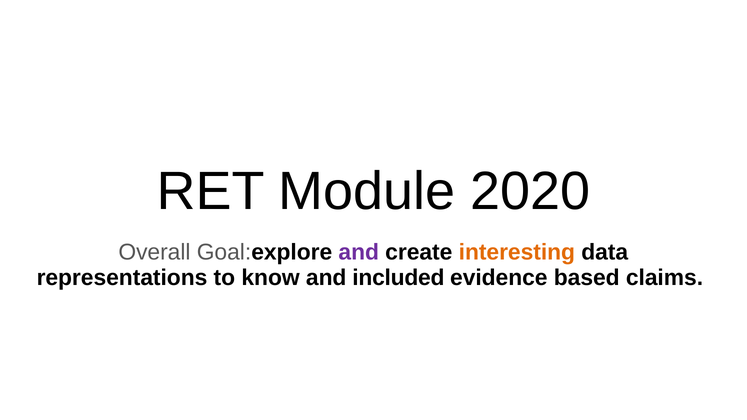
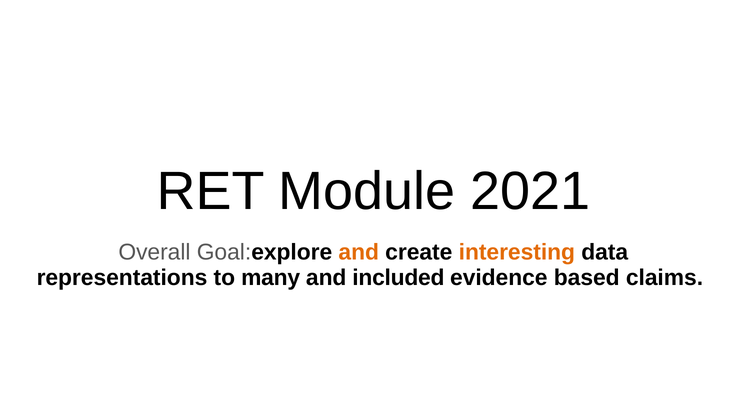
2020: 2020 -> 2021 (530, 192)
and colour: purple -> orange (359, 252)
know: know -> many (271, 278)
